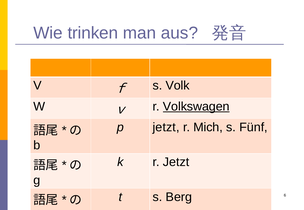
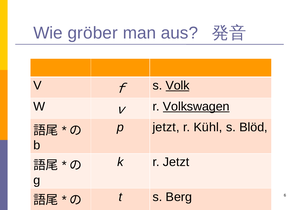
trinken: trinken -> gröber (93, 33)
Volk underline: none -> present (178, 86)
Mich: Mich -> Kühl (208, 128)
Fünf: Fünf -> Blöd (253, 128)
